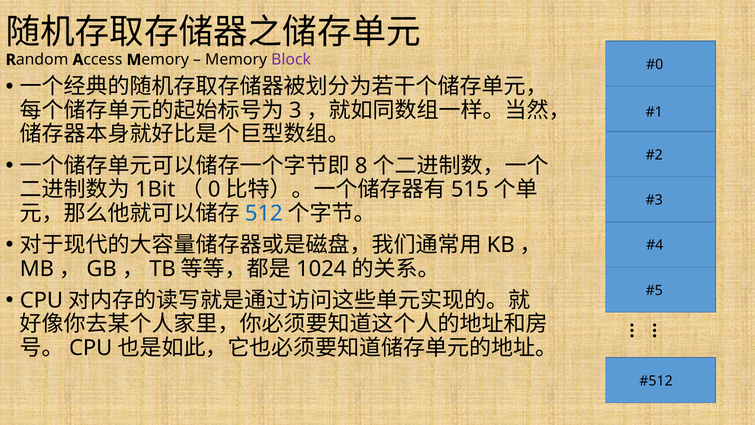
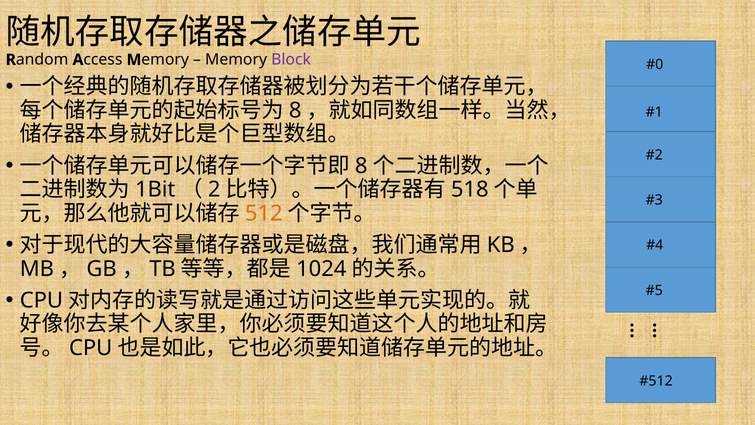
3: 3 -> 8 (295, 110)
0: 0 -> 2 (214, 189)
515: 515 -> 518 (470, 189)
512 colour: blue -> orange (264, 213)
